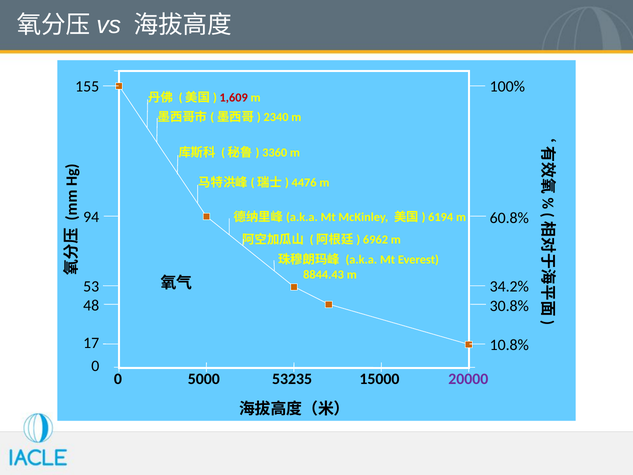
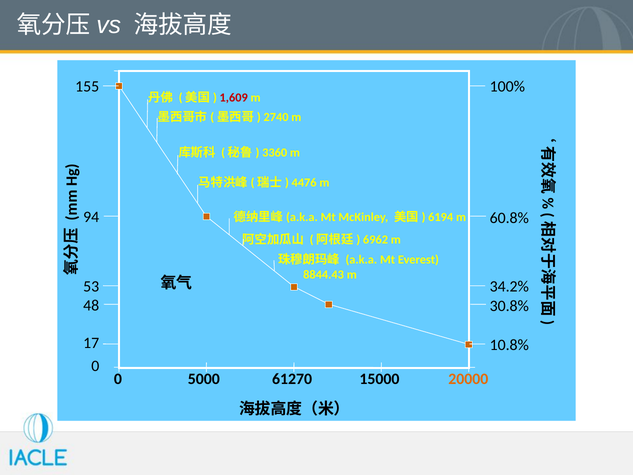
2340: 2340 -> 2740 (276, 117)
53235: 53235 -> 61270 (292, 379)
20000 colour: purple -> orange (468, 379)
